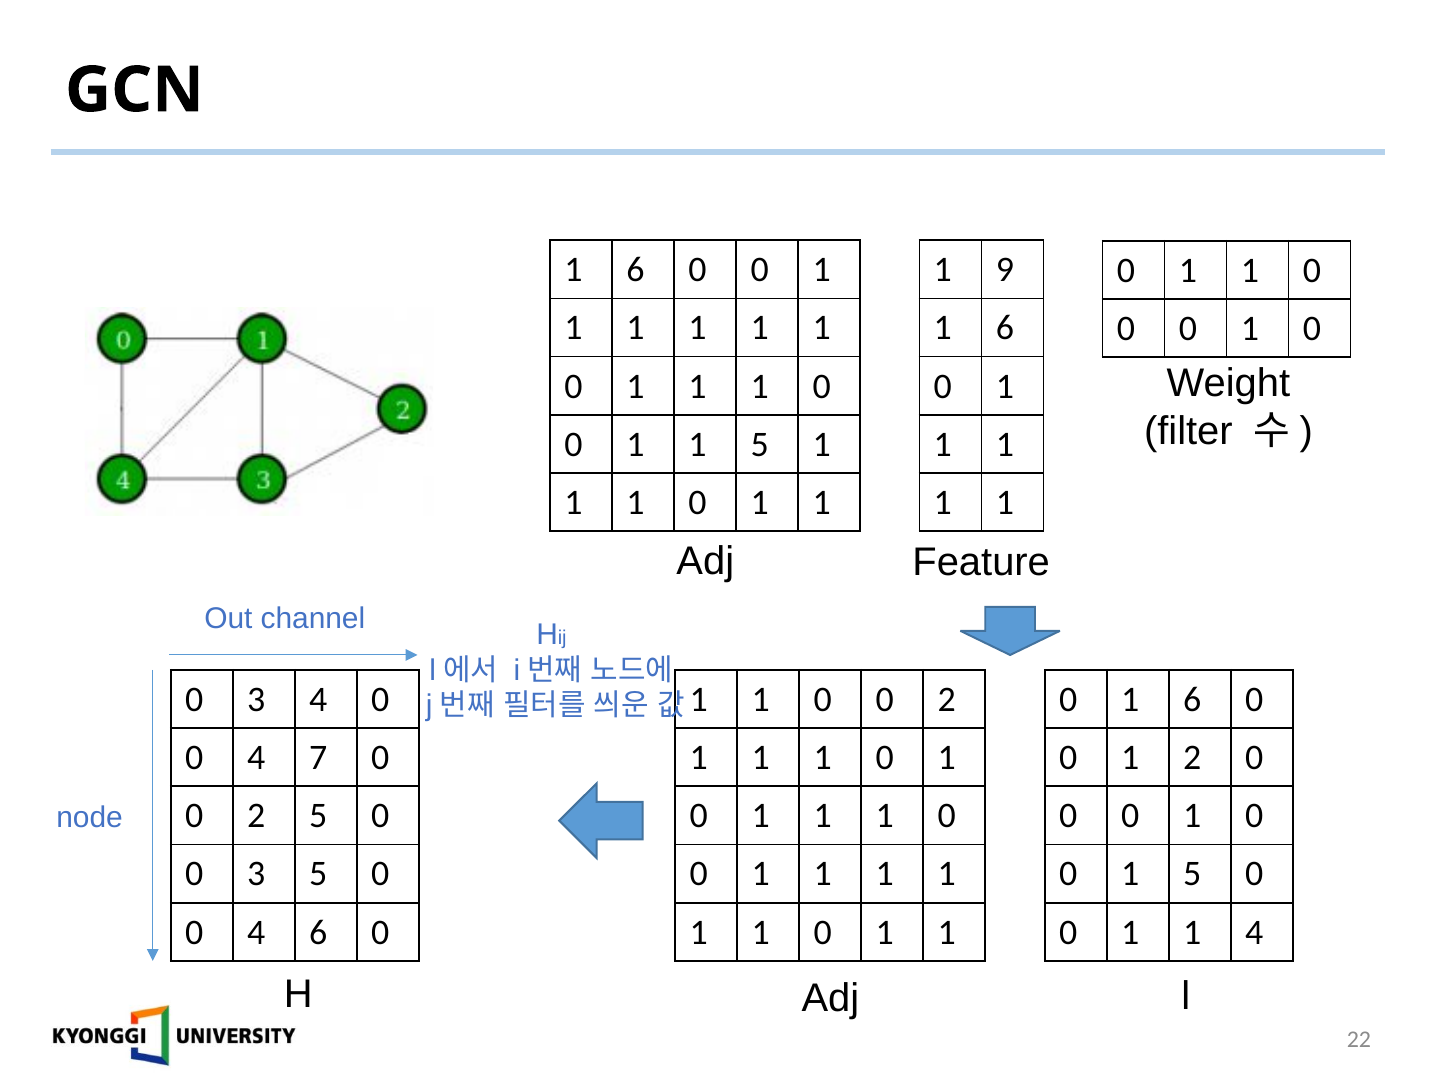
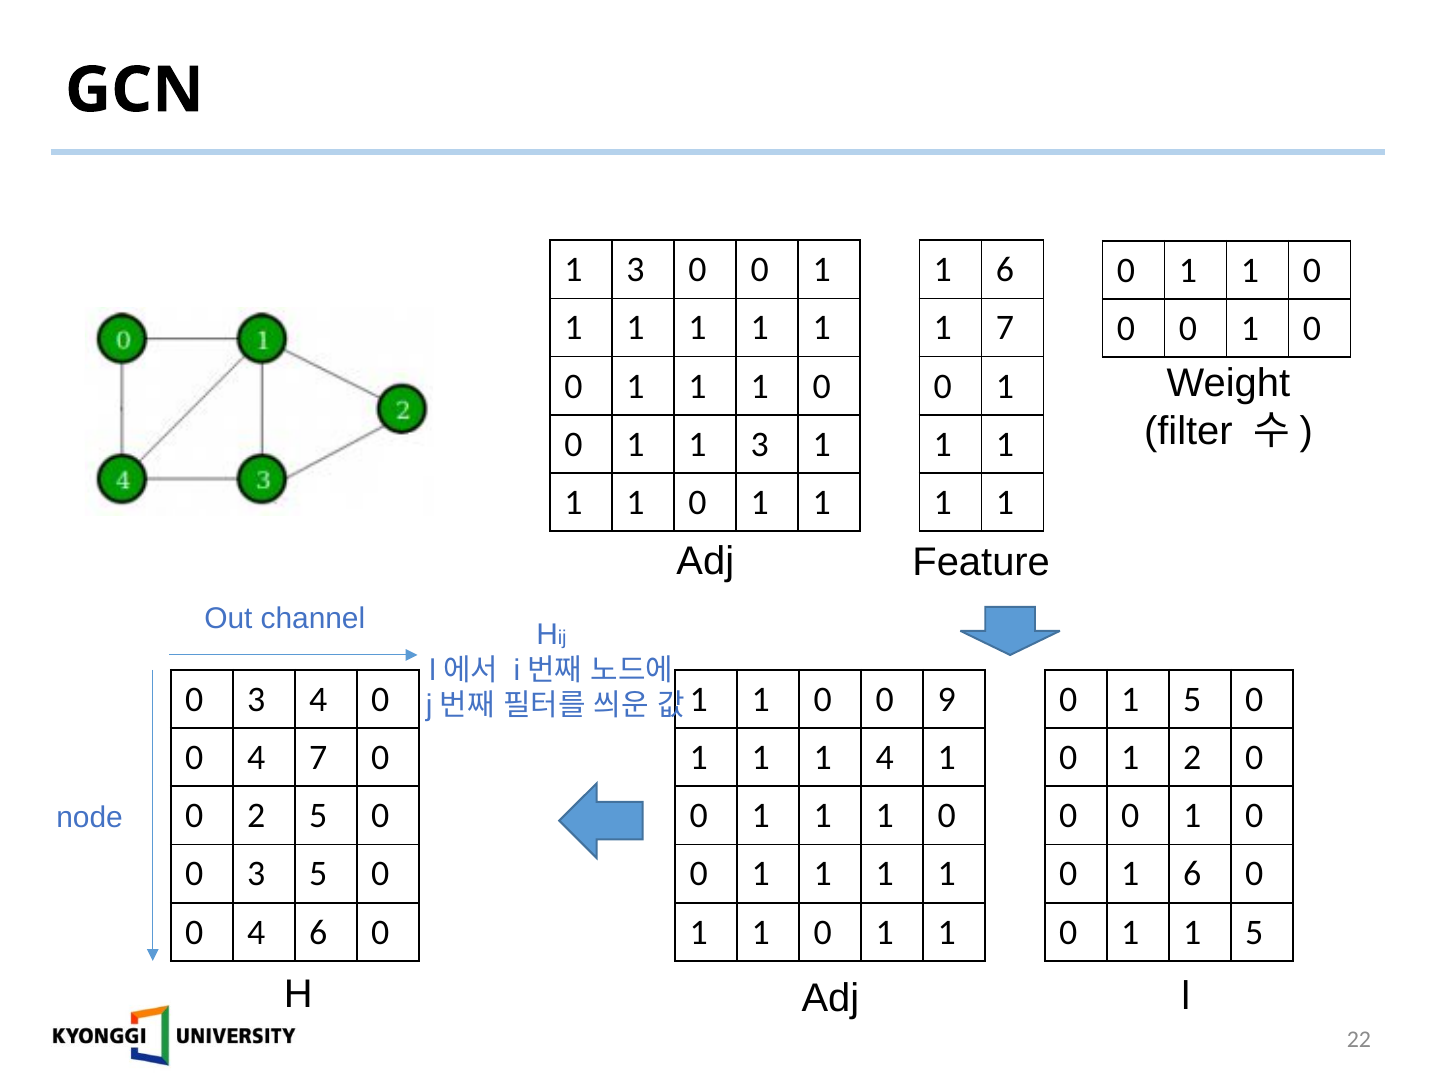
6: 6 -> 3 (636, 270)
9: 9 -> 6 (1005, 270)
6: 6 -> 7 (1005, 328)
1 1 5: 5 -> 3 (760, 444)
1 0 0 2: 2 -> 9 (947, 699)
0 1 6: 6 -> 5 (1192, 699)
0: 0 -> 4 (885, 758)
0 1 5: 5 -> 6 (1192, 874)
1 1 4: 4 -> 5 (1254, 932)
